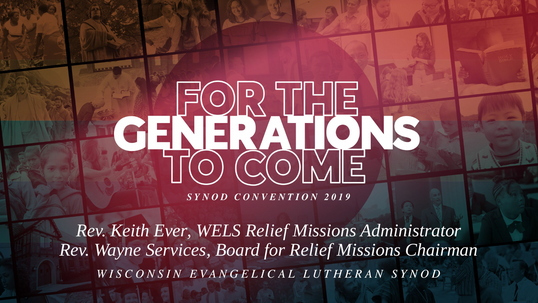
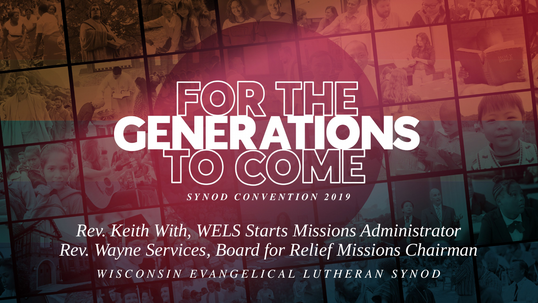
Ever: Ever -> With (173, 230)
WELS Relief: Relief -> Starts (267, 230)
